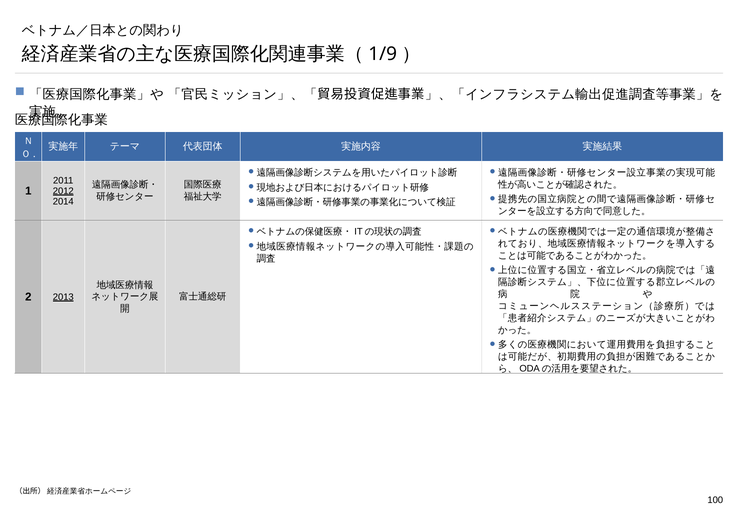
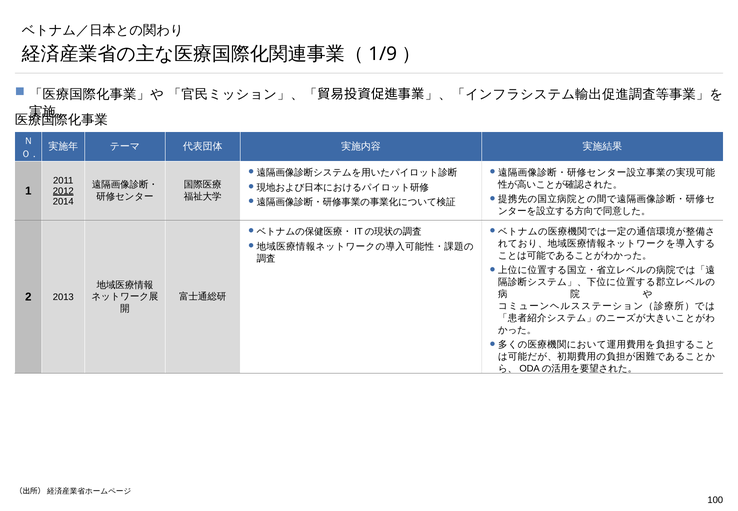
2013 underline: present -> none (63, 297)
